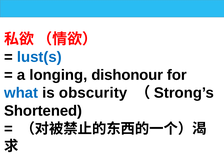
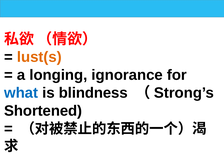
lust(s colour: blue -> orange (39, 57)
dishonour: dishonour -> ignorance (127, 75)
obscurity: obscurity -> blindness (93, 93)
